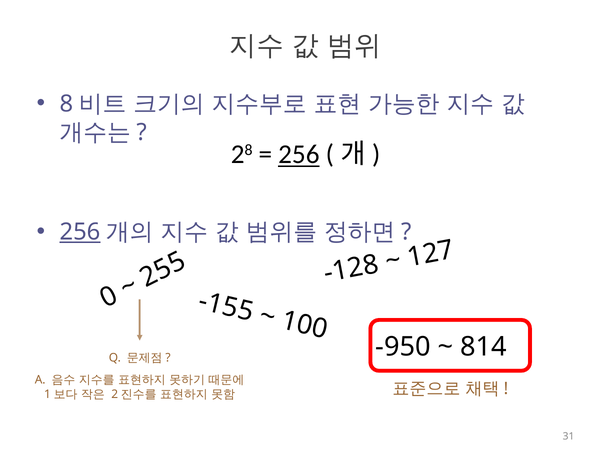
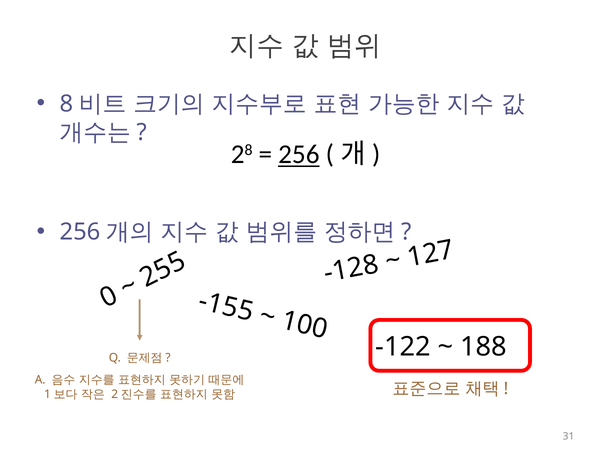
256 underline: present -> none (80, 232)
-950: -950 -> -122 (403, 347)
814: 814 -> 188 (484, 347)
